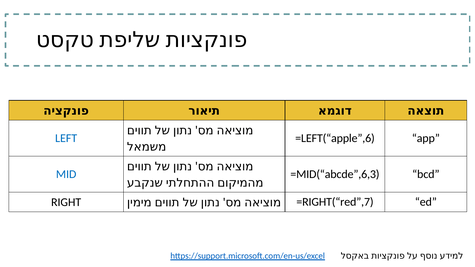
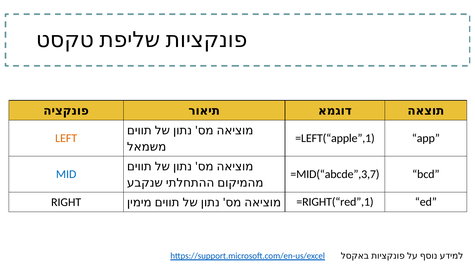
=LEFT(“apple”,6: =LEFT(“apple”,6 -> =LEFT(“apple”,1 (335, 138)
LEFT colour: blue -> orange (66, 138)
=MID(“abcde”,6,3: =MID(“abcde”,6,3 -> =MID(“abcde”,3,7 (335, 174)
=RIGHT(“red”,7: =RIGHT(“red”,7 -> =RIGHT(“red”,1 (335, 202)
